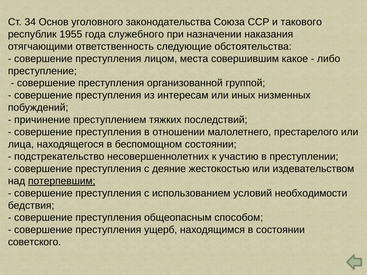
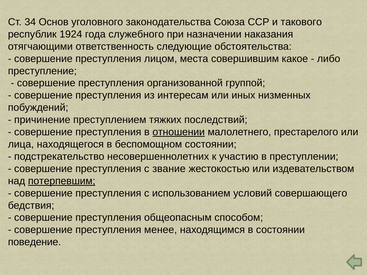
1955: 1955 -> 1924 (71, 34)
отношении underline: none -> present (179, 132)
деяние: деяние -> звание (169, 169)
необходимости: необходимости -> совершающего (311, 193)
ущерб: ущерб -> менее (161, 230)
советского: советского -> поведение (34, 242)
